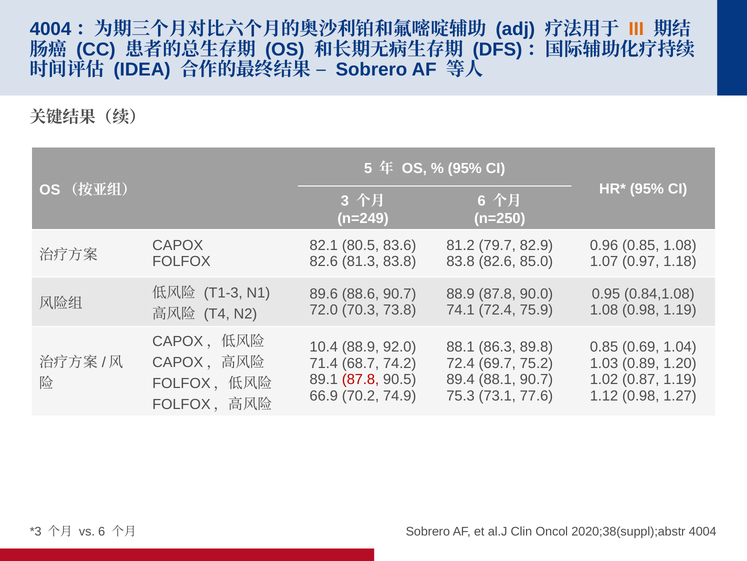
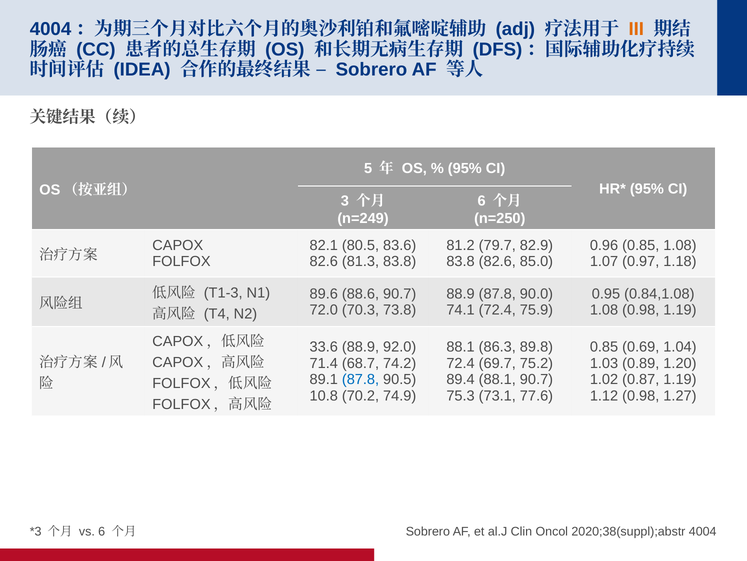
10.4: 10.4 -> 33.6 (324, 347)
87.8 colour: red -> blue (360, 379)
66.9: 66.9 -> 10.8 (324, 395)
